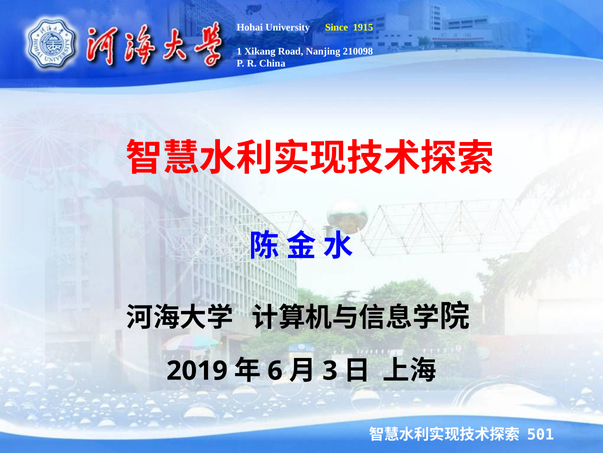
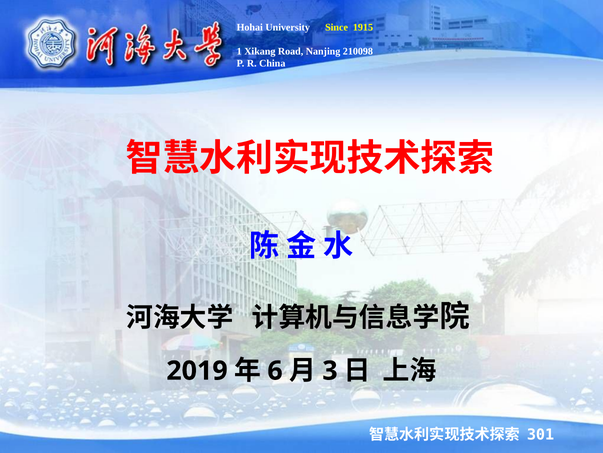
501: 501 -> 301 (541, 434)
